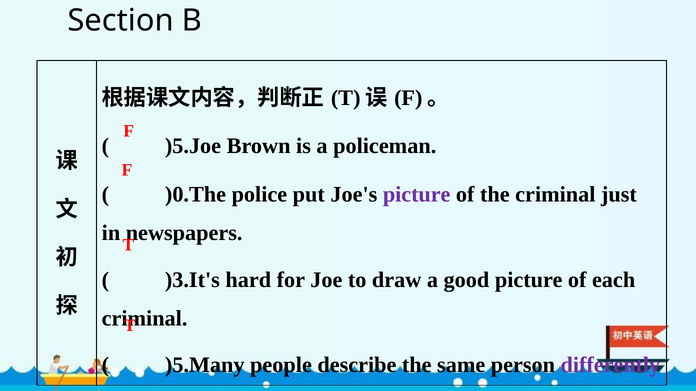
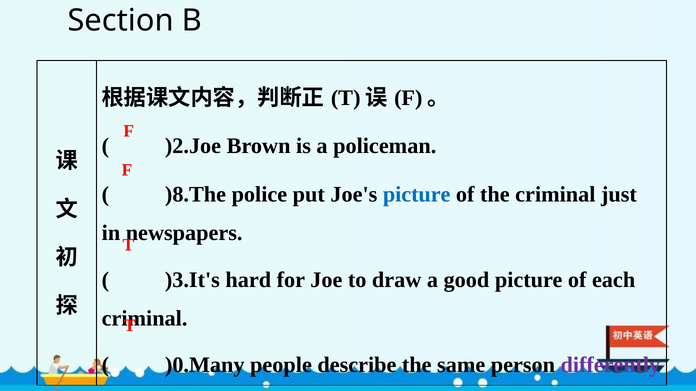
)5.Joe: )5.Joe -> )2.Joe (193, 146)
)0.The: )0.The -> )8.The (196, 195)
picture colour: purple -> blue (417, 195)
)5.Many: )5.Many -> )0.Many (205, 365)
